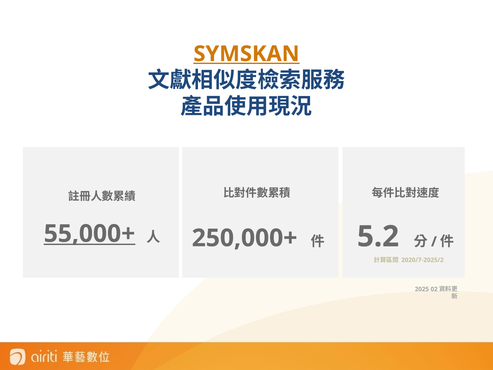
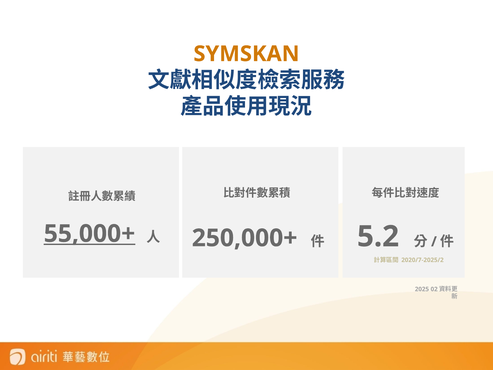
SYMSKAN underline: present -> none (246, 54)
